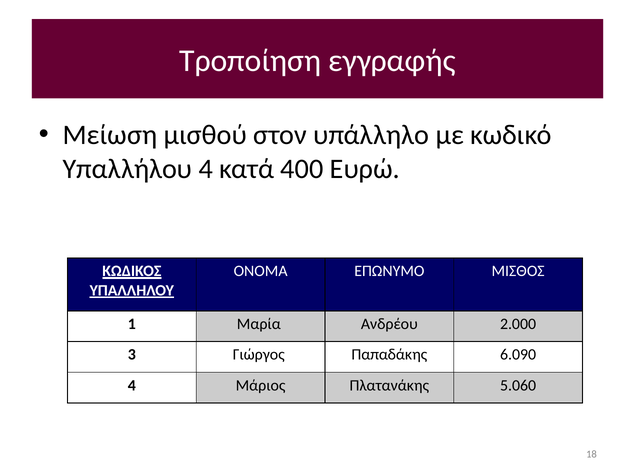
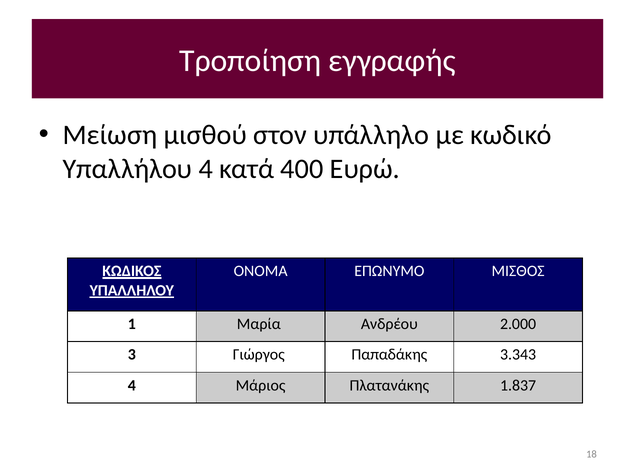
6.090: 6.090 -> 3.343 (518, 355)
5.060: 5.060 -> 1.837 (518, 385)
